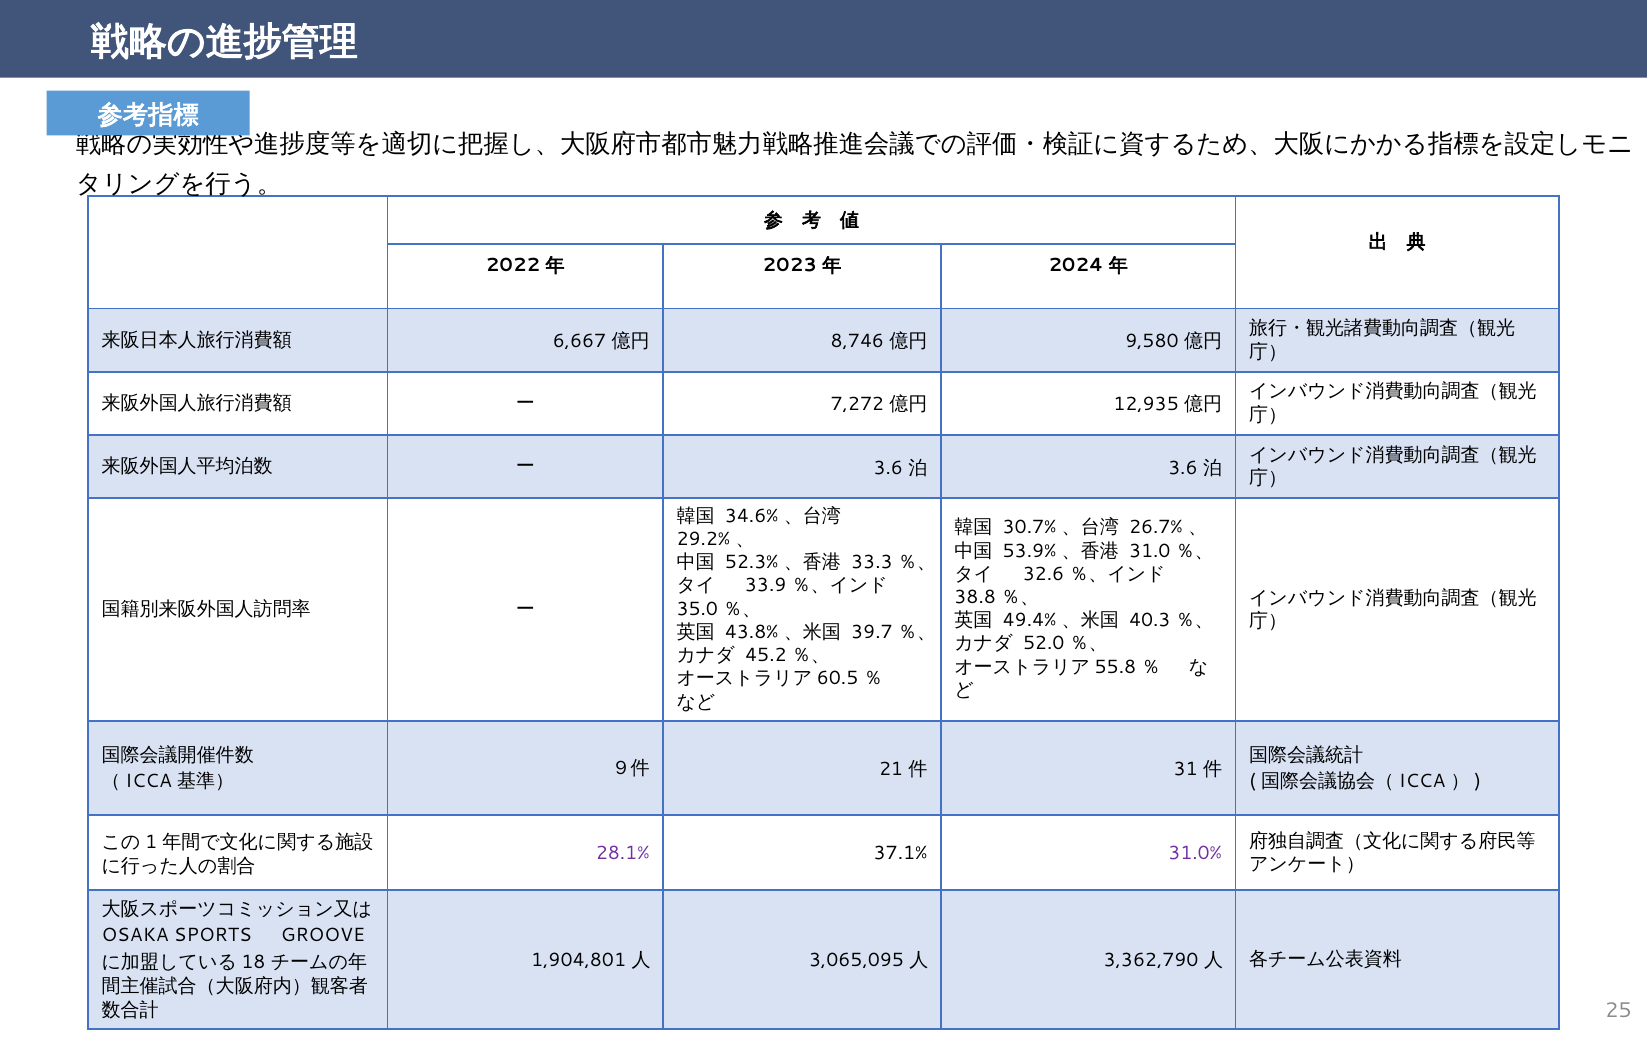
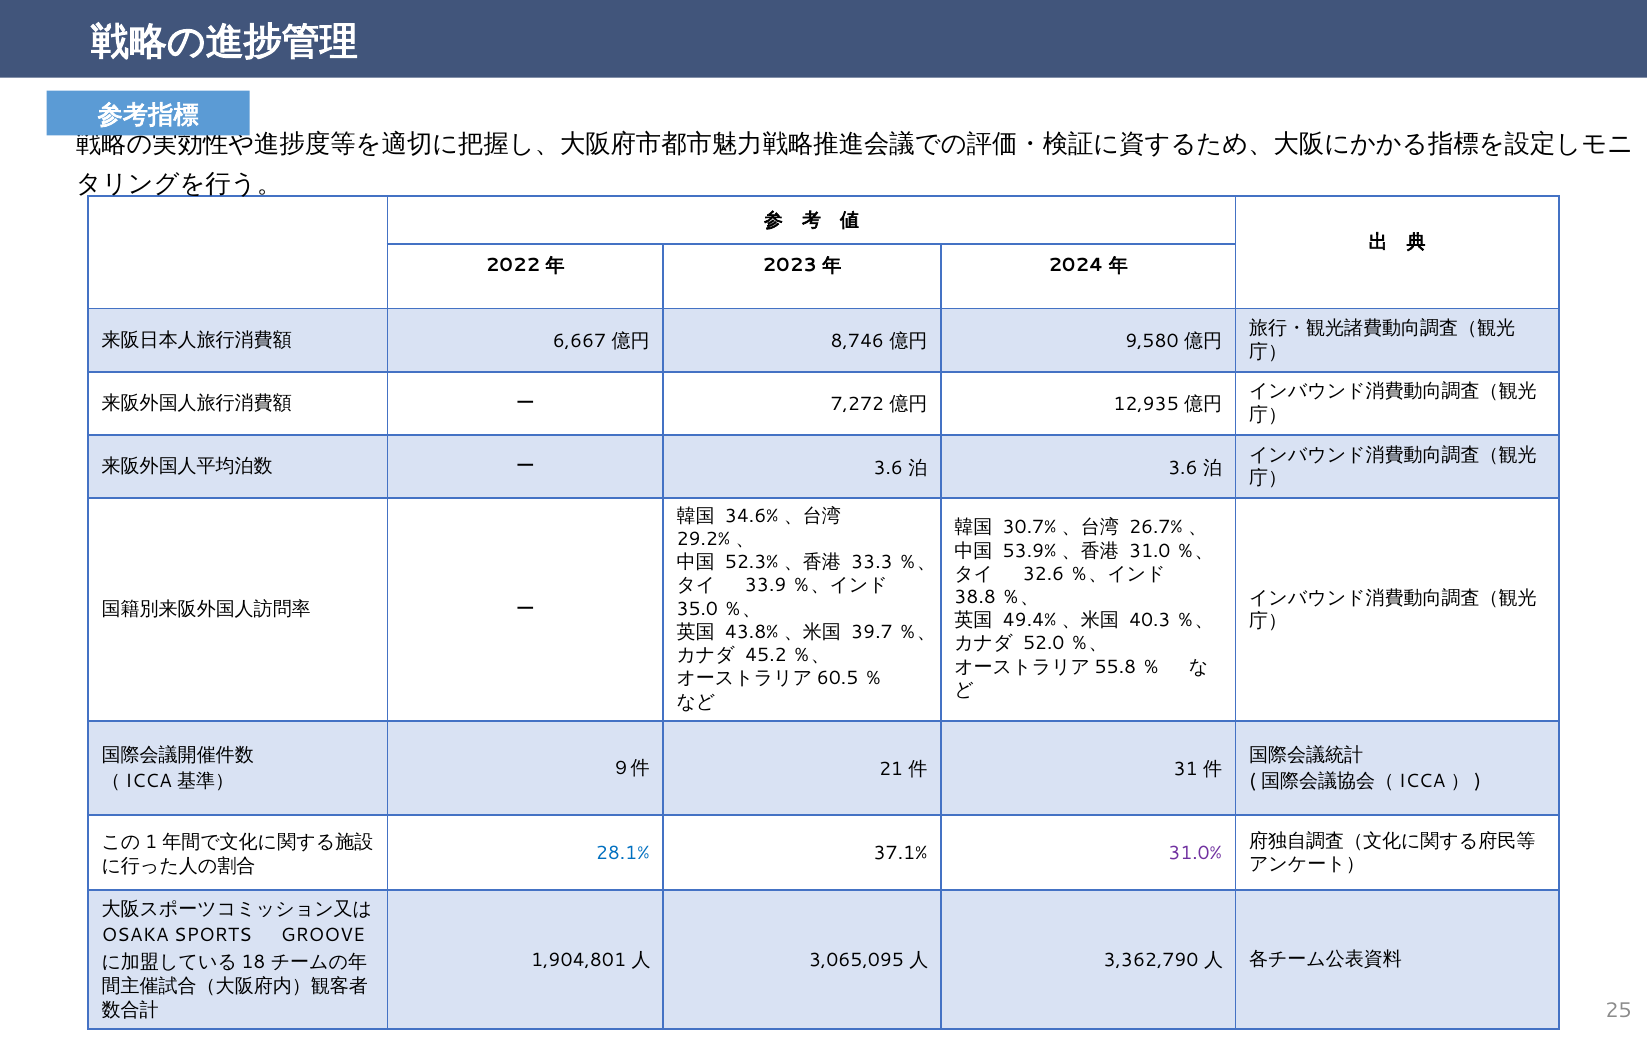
28.1% colour: purple -> blue (623, 853)
